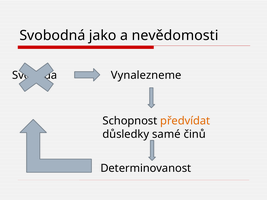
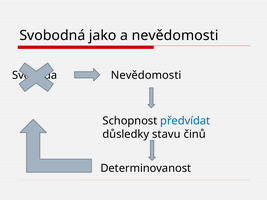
Vynalezneme: Vynalezneme -> Nevědomosti (146, 75)
předvídat colour: orange -> blue (185, 121)
samé: samé -> stavu (166, 134)
